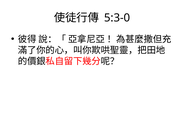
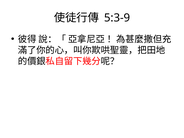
5:3-0: 5:3-0 -> 5:3-9 (117, 18)
